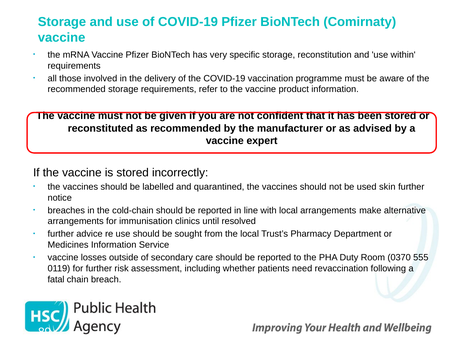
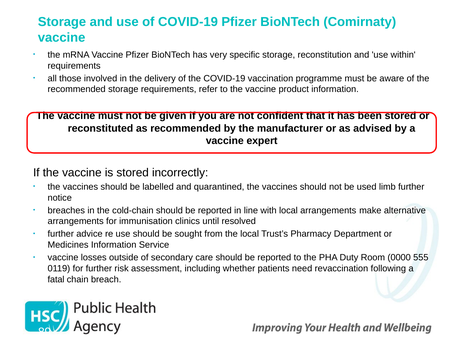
skin: skin -> limb (387, 187)
0370: 0370 -> 0000 (399, 257)
